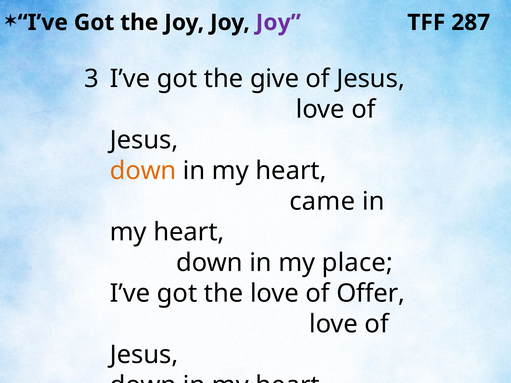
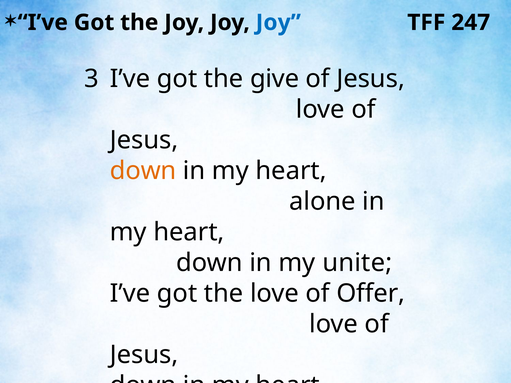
Joy colour: purple -> blue (278, 23)
287: 287 -> 247 (471, 23)
came: came -> alone (322, 202)
place: place -> unite (357, 263)
